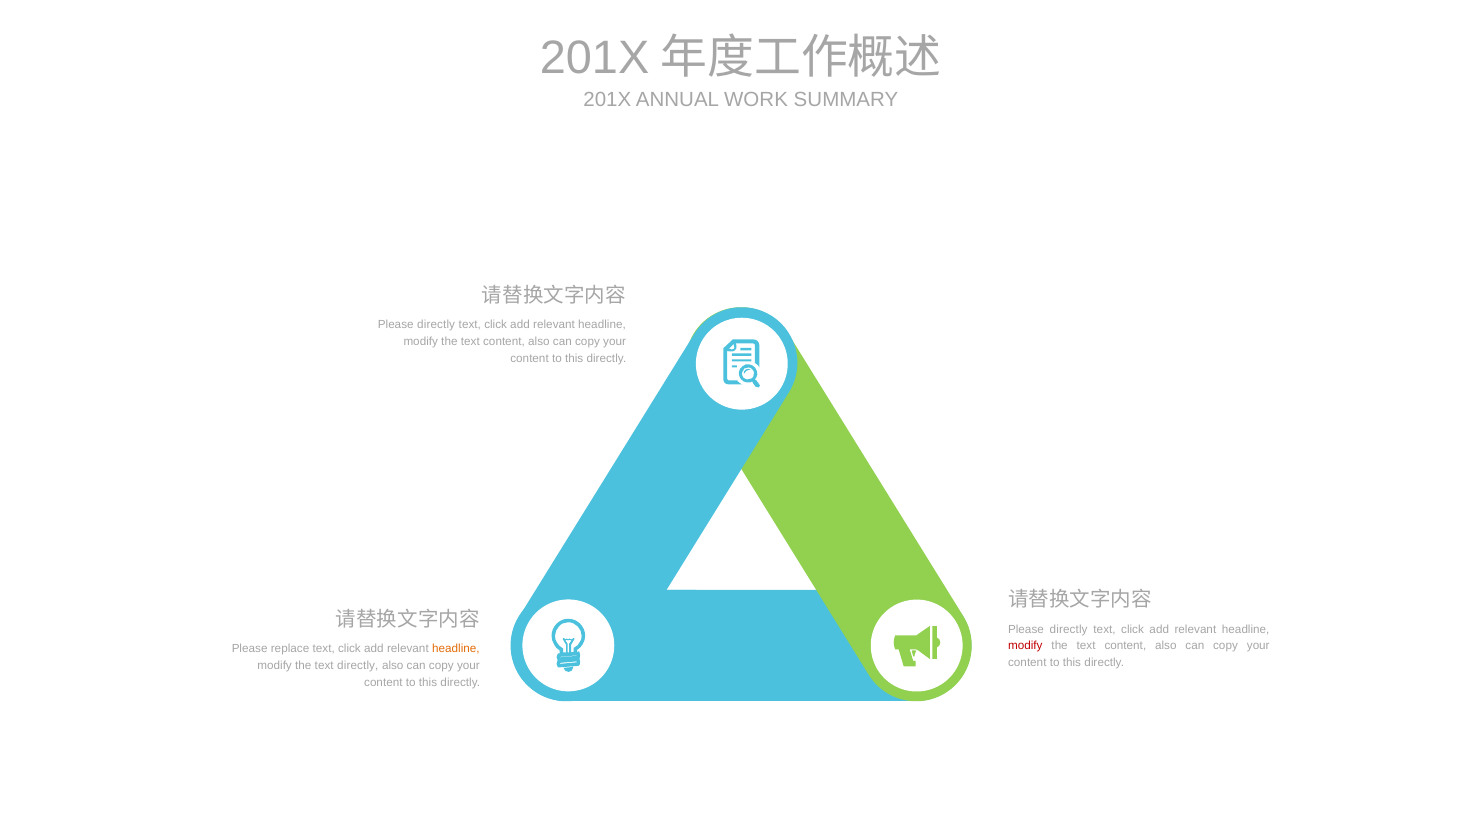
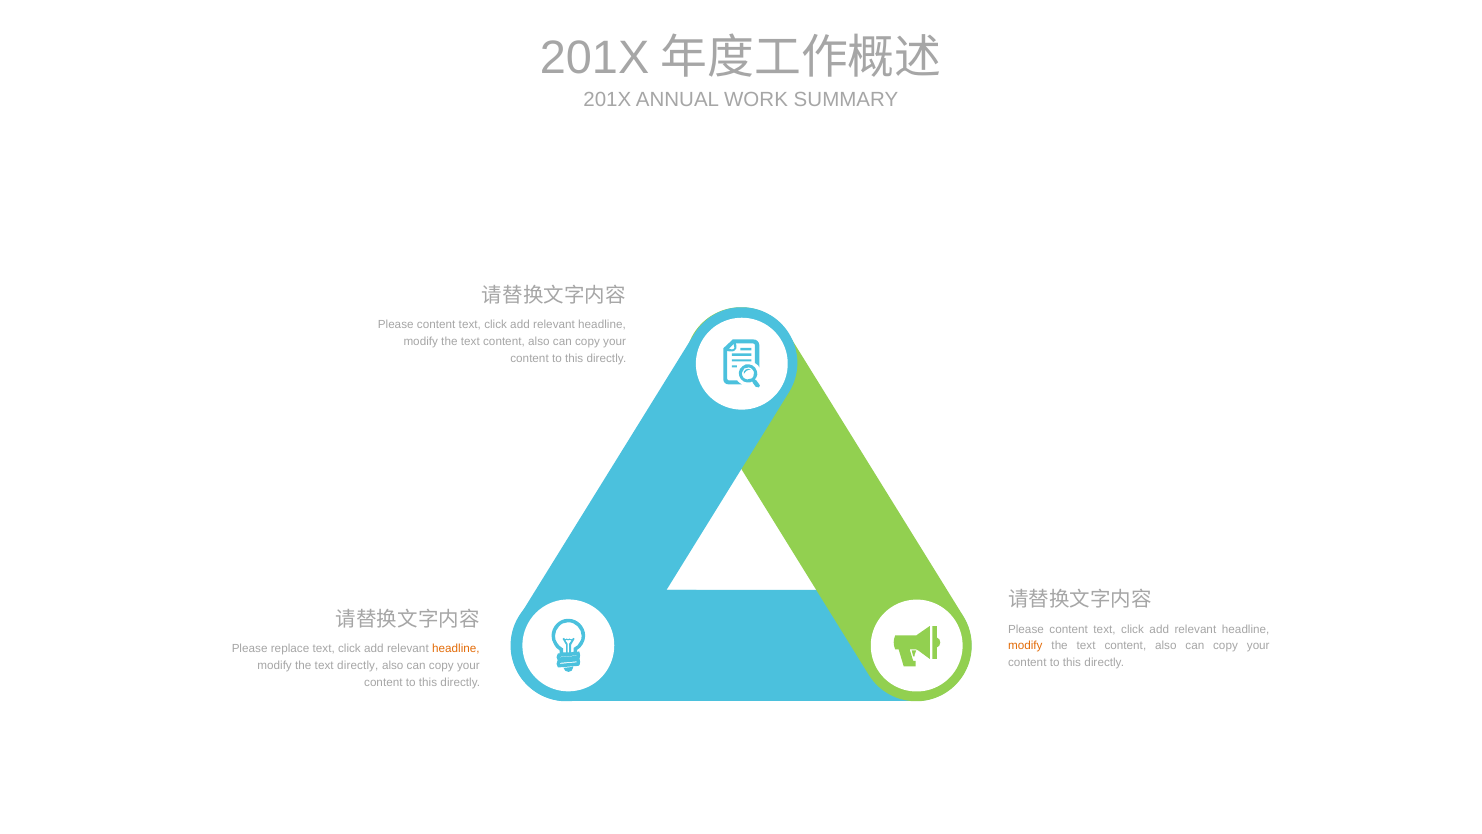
directly: directly -> content (436, 324)
directly: directly -> content (1069, 629)
modify colour: red -> orange (1025, 646)
